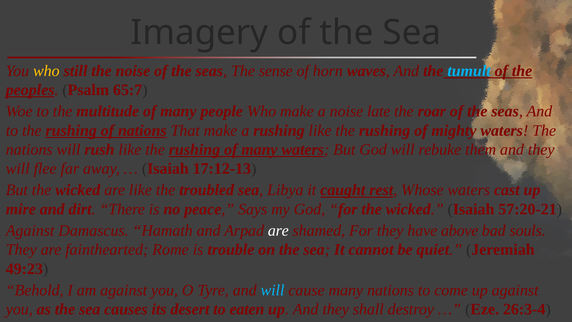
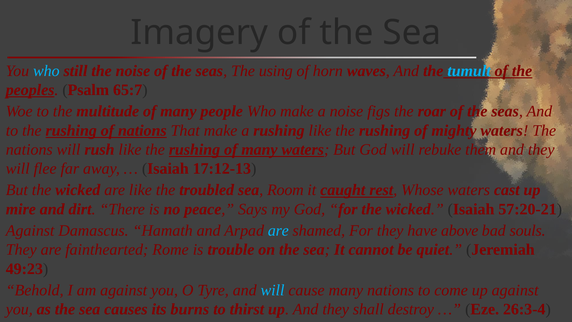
who colour: yellow -> light blue (46, 71)
sense: sense -> using (276, 71)
late: late -> figs (379, 111)
Libya: Libya -> Room (285, 190)
are colour: white -> light blue (278, 230)
desert: desert -> burns (190, 309)
eaten: eaten -> thirst (247, 309)
